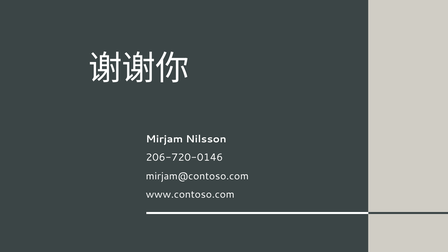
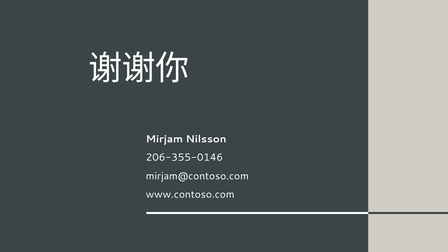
206-720-0146: 206-720-0146 -> 206-355-0146 (184, 157)
